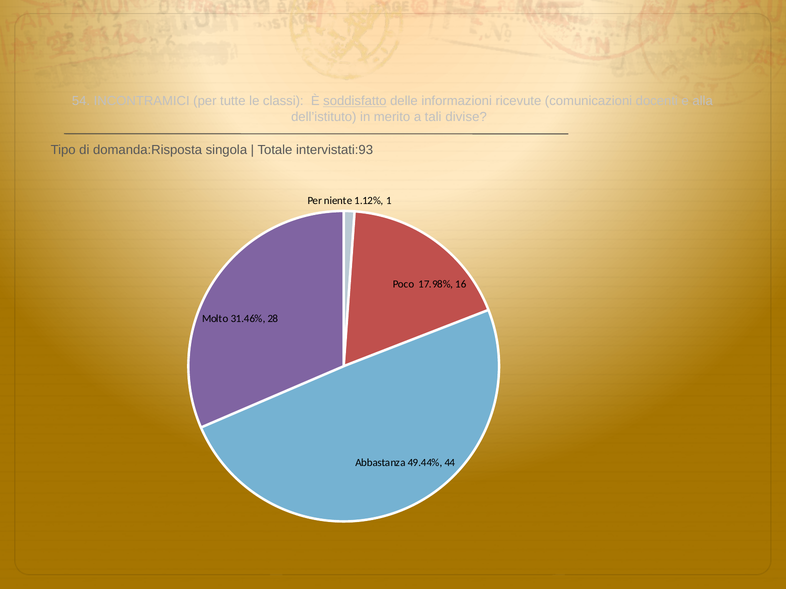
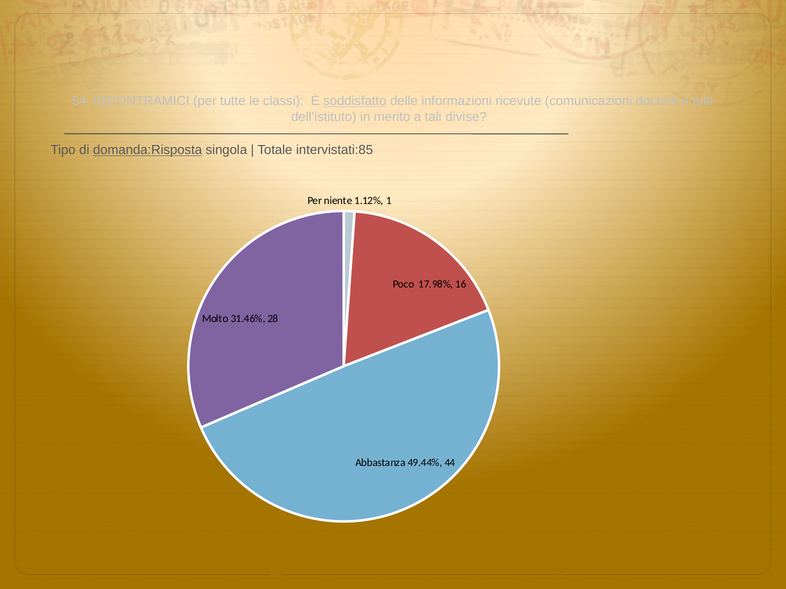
alla: alla -> tutti (703, 101)
domanda:Risposta underline: none -> present (148, 150)
intervistati:93: intervistati:93 -> intervistati:85 (335, 150)
